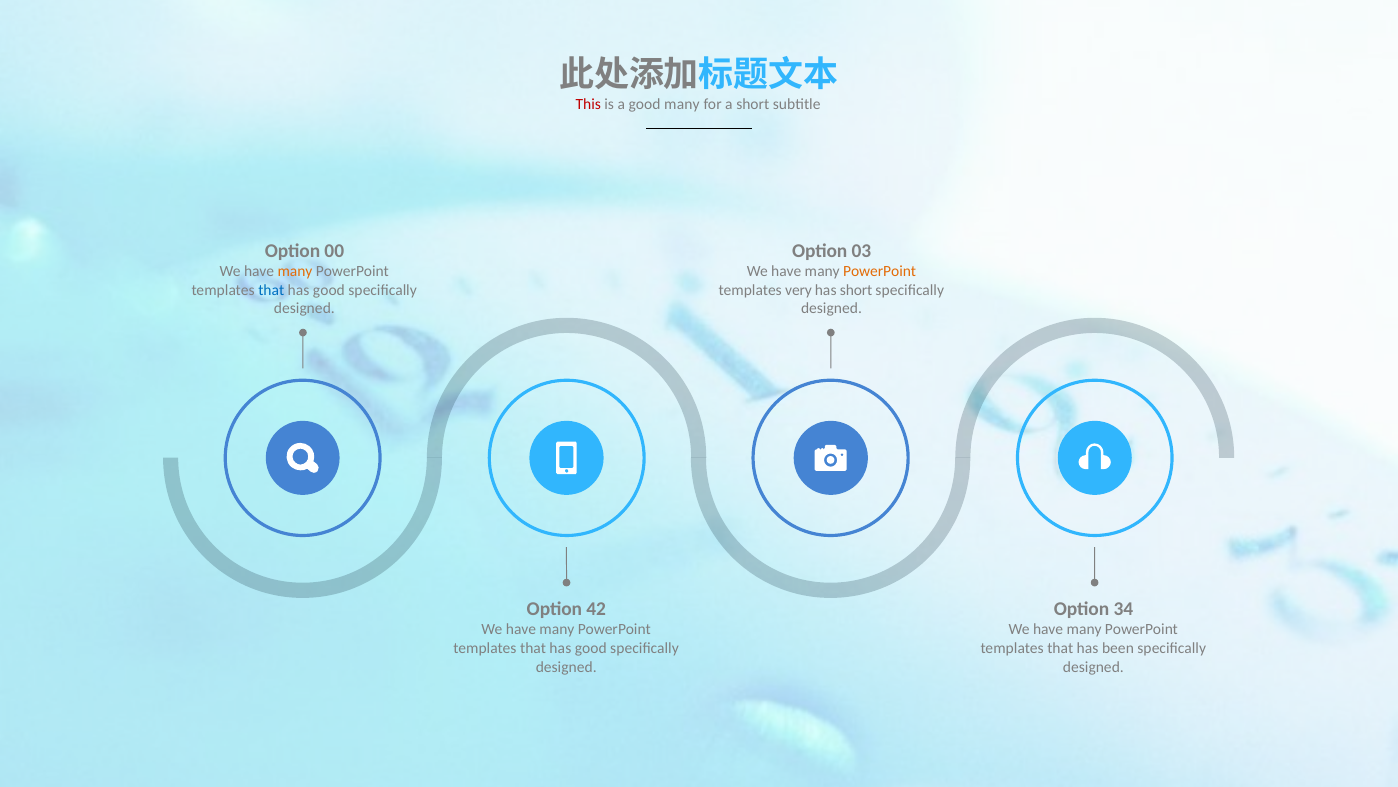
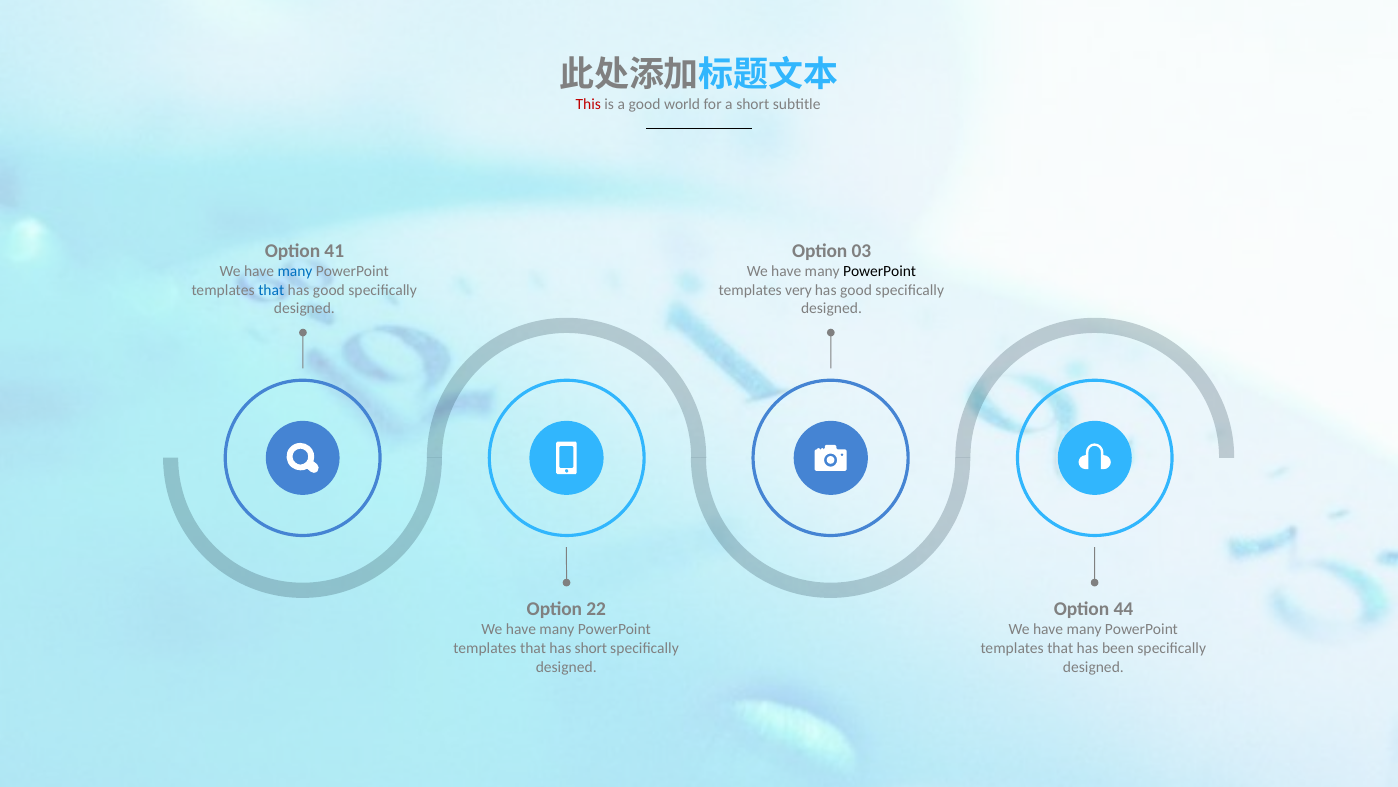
good many: many -> world (682, 104)
00: 00 -> 41 (334, 251)
many colour: orange -> blue (295, 271)
PowerPoint colour: orange -> black (880, 271)
short: short -> good (856, 290)
42: 42 -> 22 (596, 608)
34: 34 -> 44 (1123, 608)
good: good -> short (591, 648)
